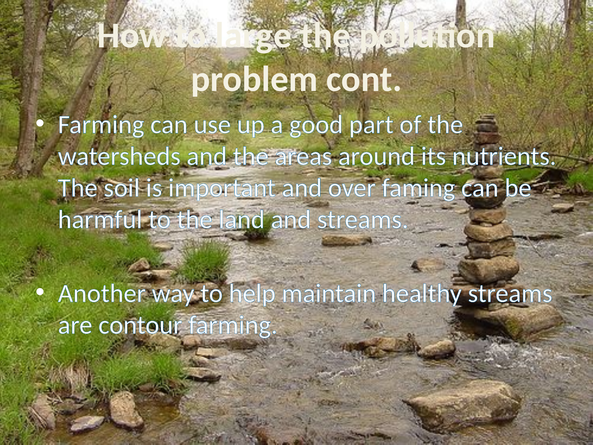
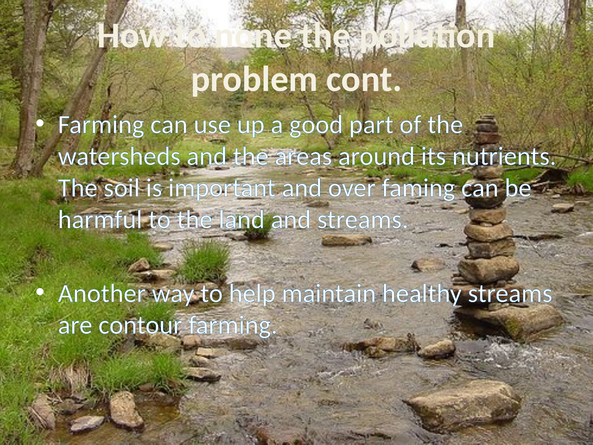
large: large -> none (253, 36)
